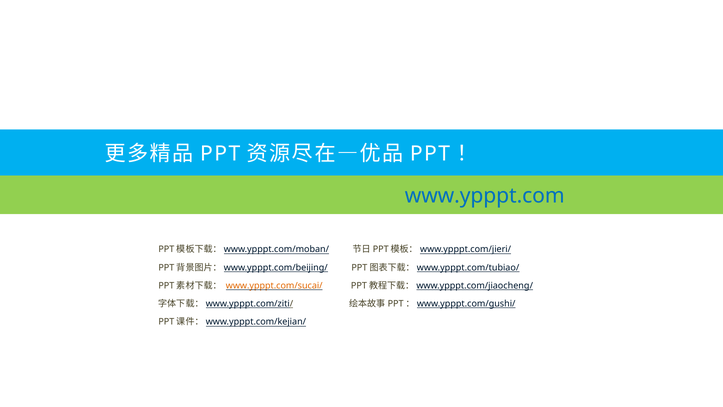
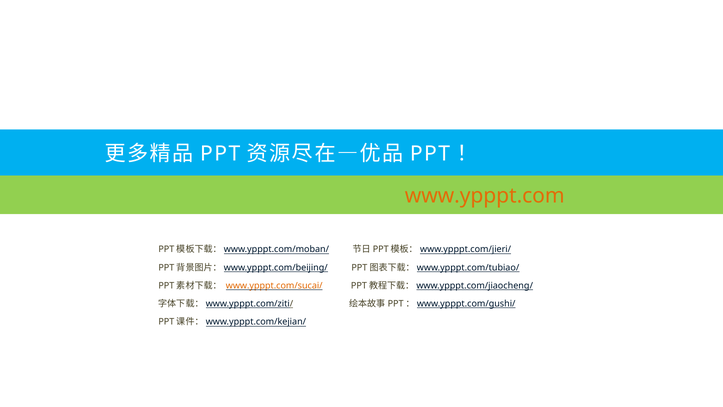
www.ypppt.com colour: blue -> orange (485, 196)
